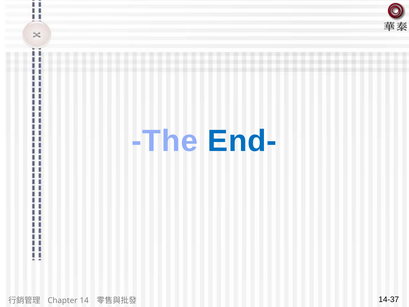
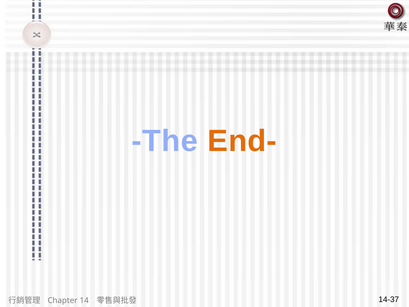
End- colour: blue -> orange (242, 141)
